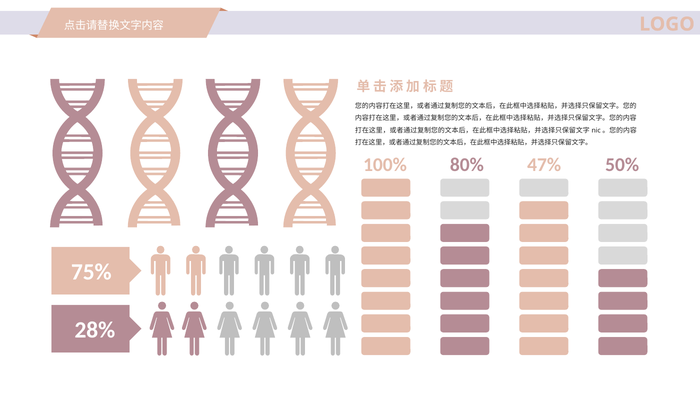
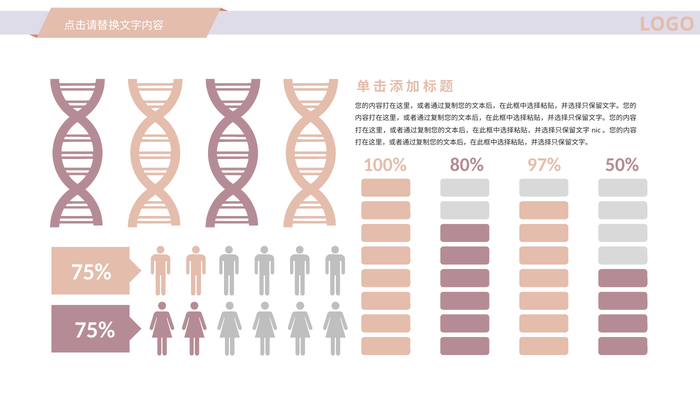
47%: 47% -> 97% (544, 165)
28%: 28% -> 75% (95, 330)
